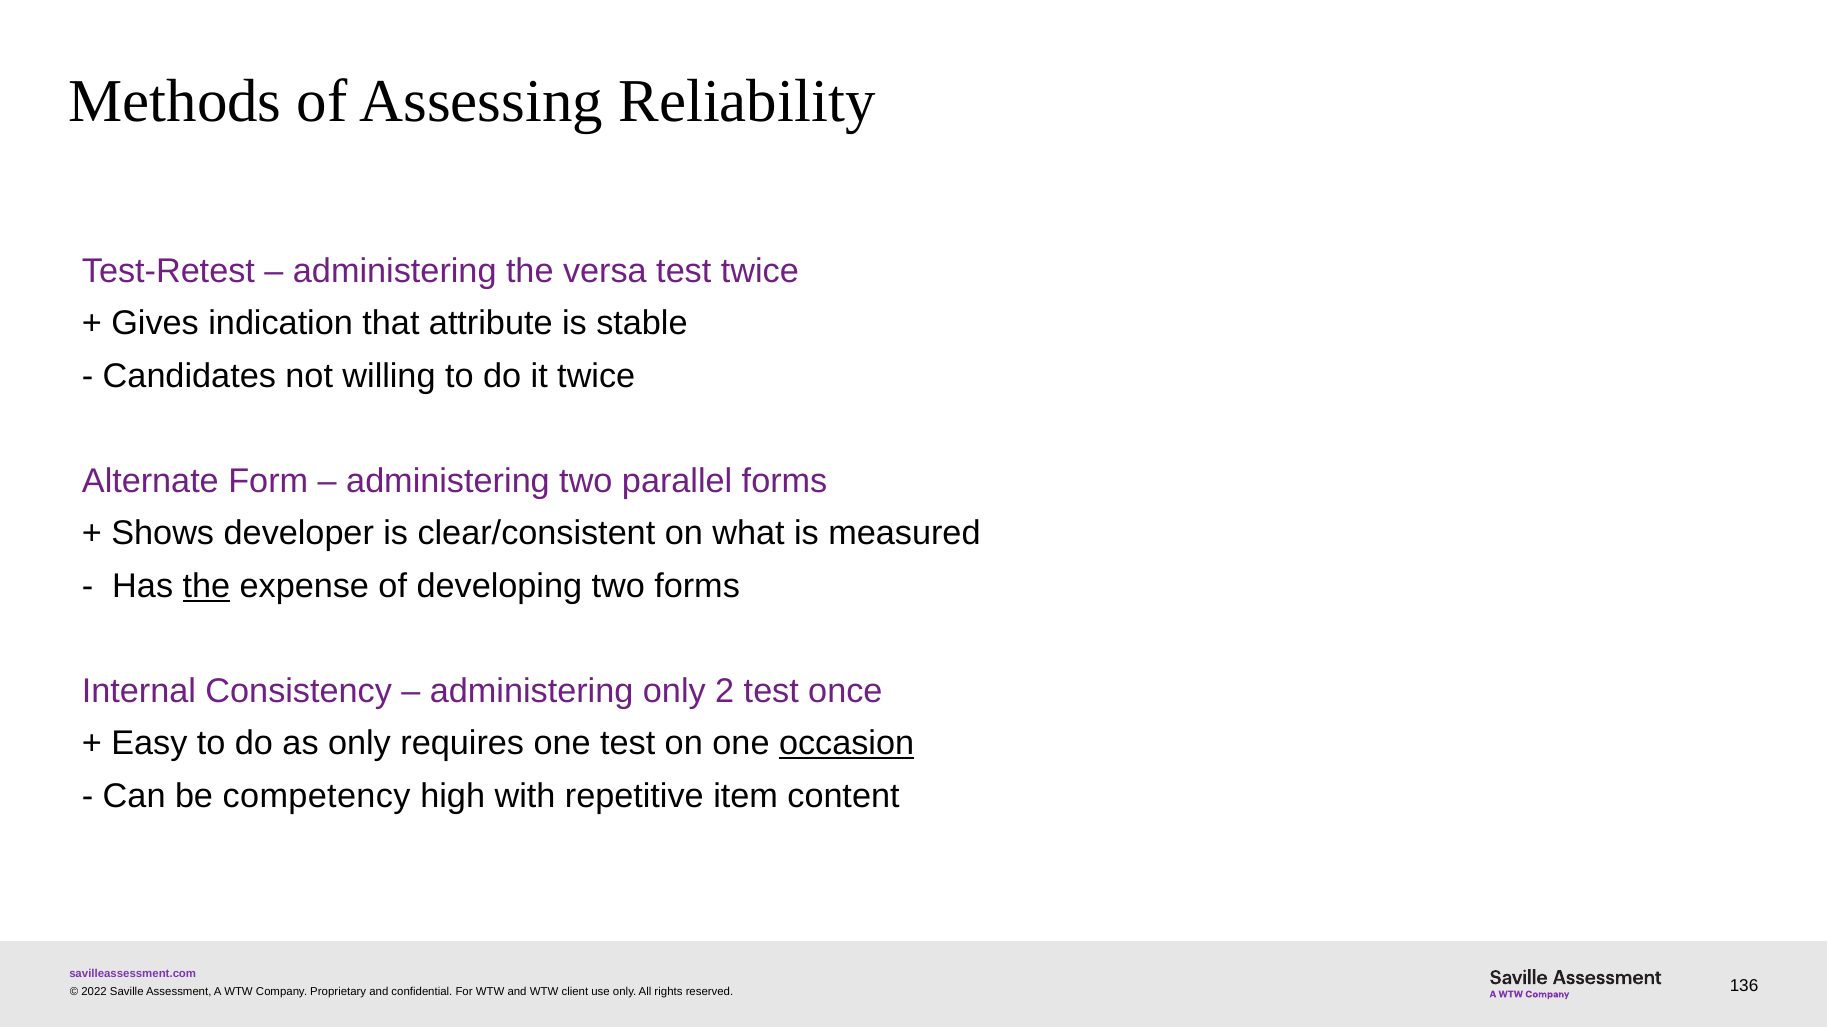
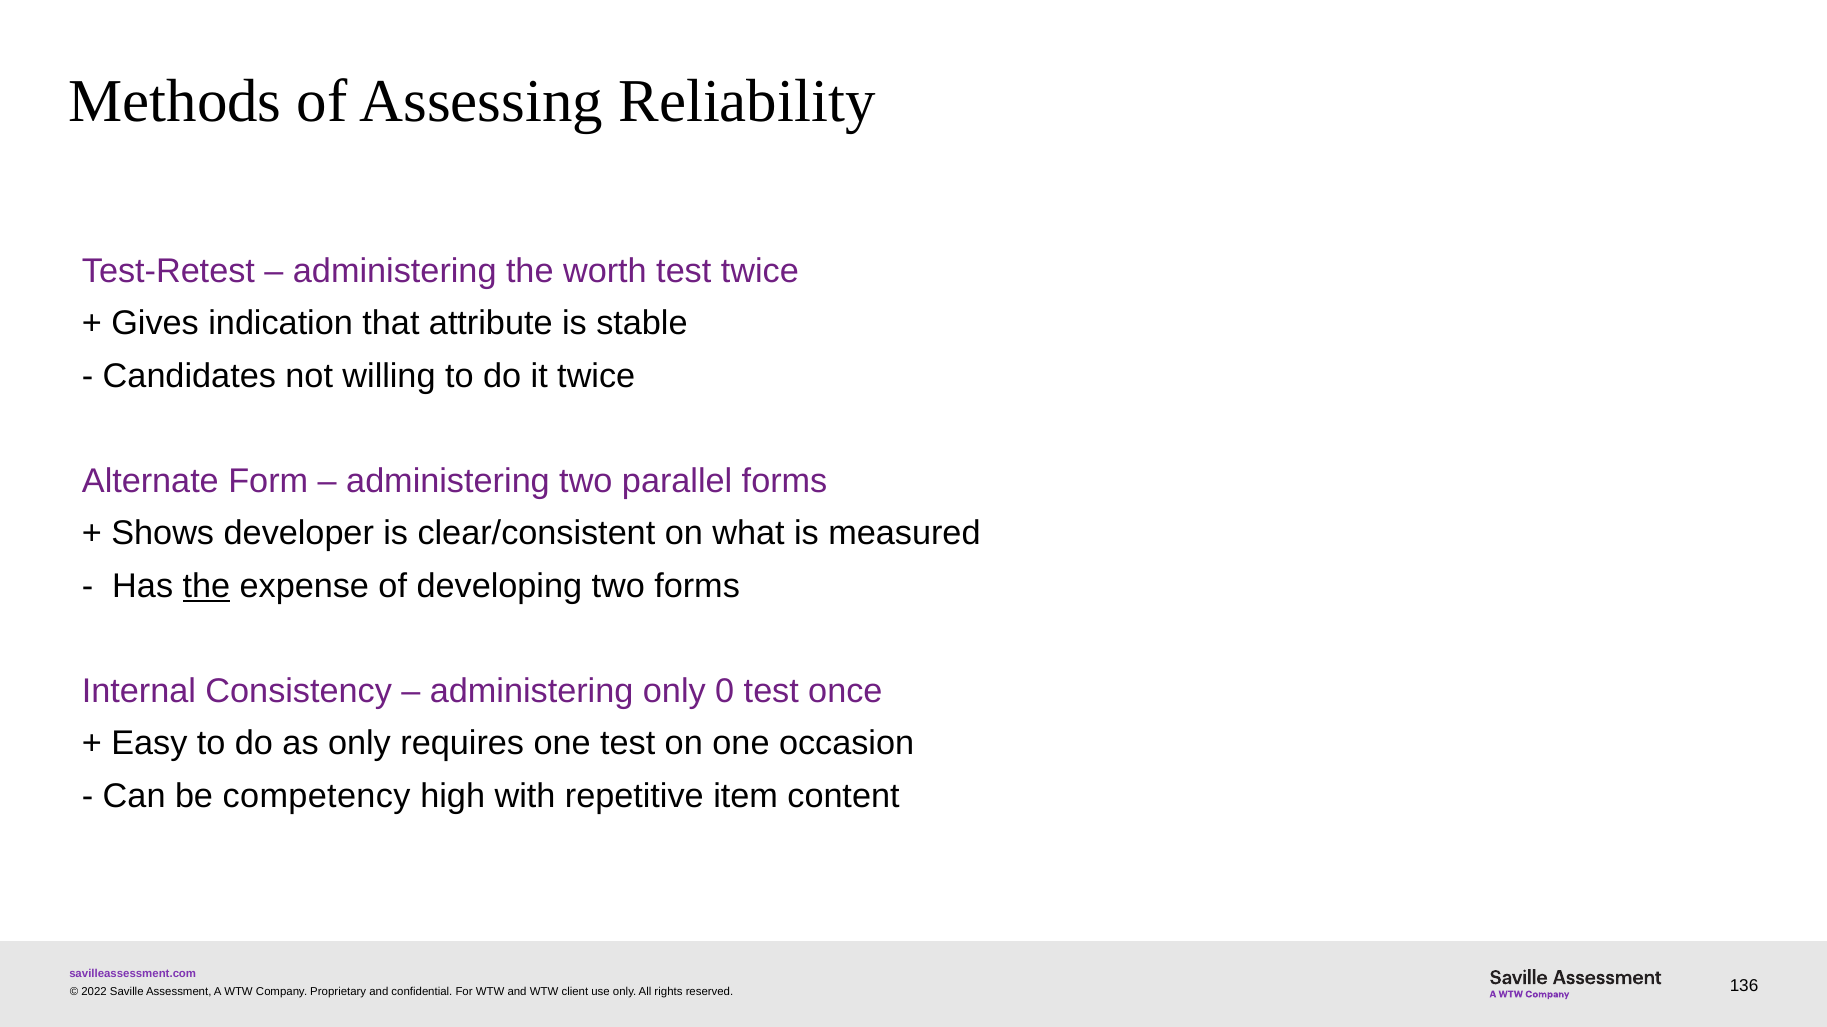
versa: versa -> worth (605, 271)
2: 2 -> 0 (725, 692)
occasion underline: present -> none (847, 744)
